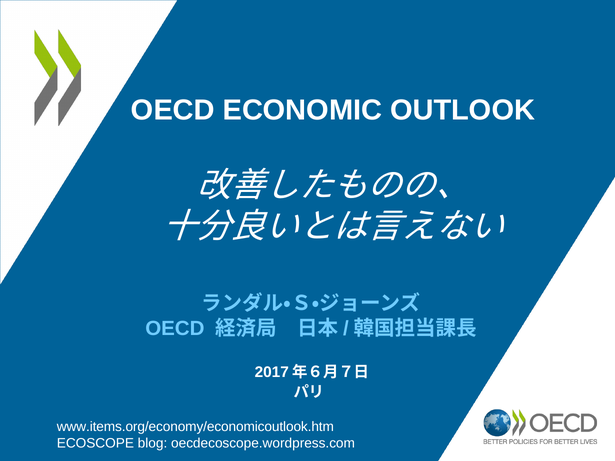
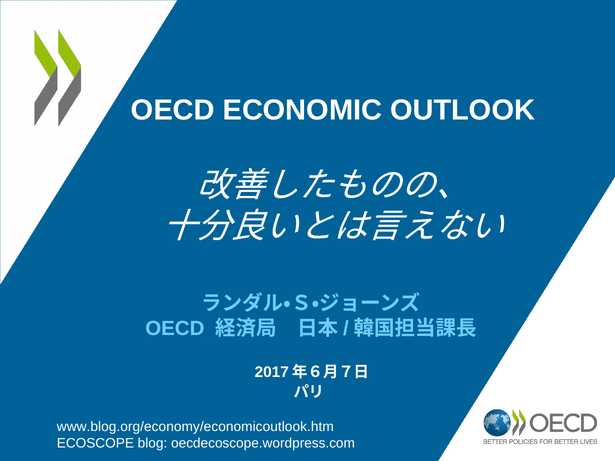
www.items.org/economy/economicoutlook.htm: www.items.org/economy/economicoutlook.htm -> www.blog.org/economy/economicoutlook.htm (195, 427)
